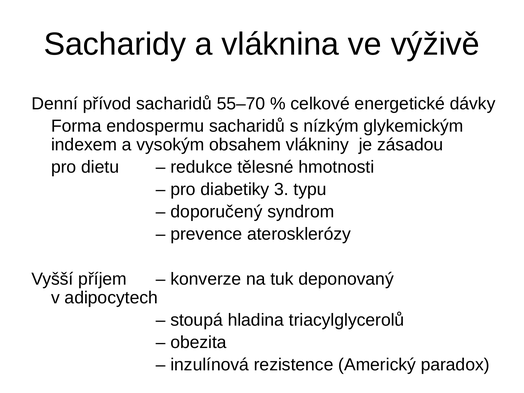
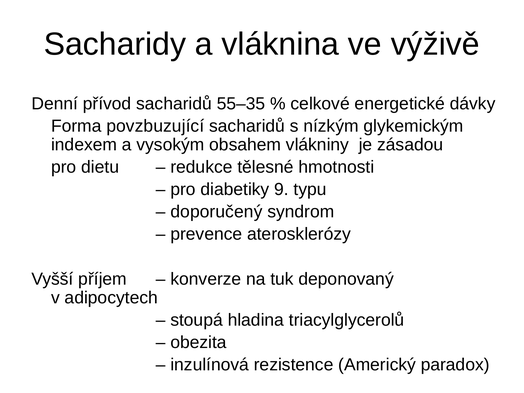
55–70: 55–70 -> 55–35 (241, 104)
endospermu: endospermu -> povzbuzující (155, 126)
3: 3 -> 9 (282, 190)
